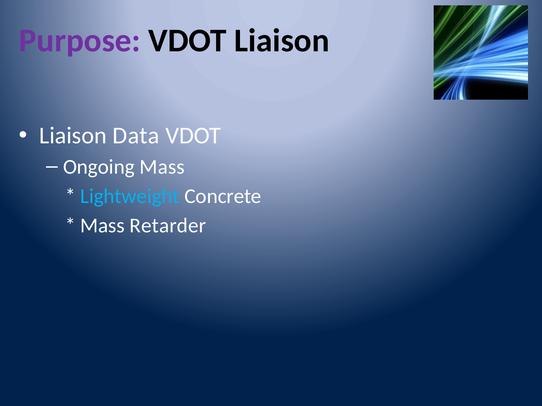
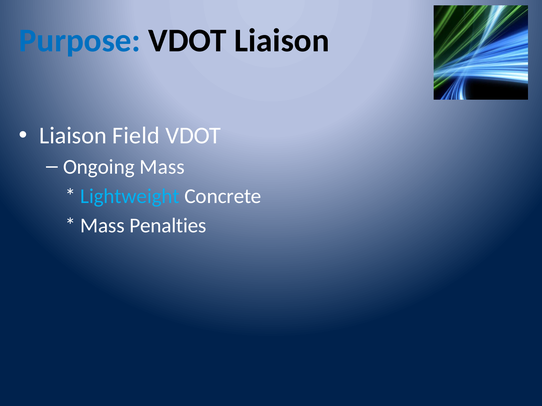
Purpose colour: purple -> blue (80, 41)
Data: Data -> Field (136, 136)
Retarder: Retarder -> Penalties (168, 226)
